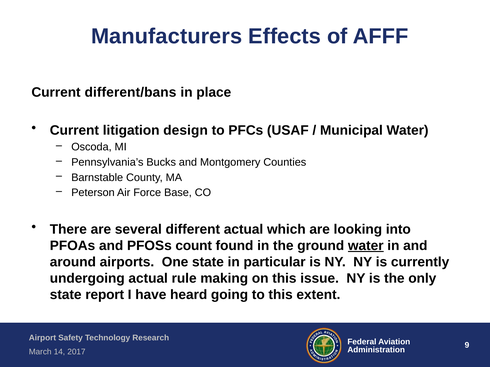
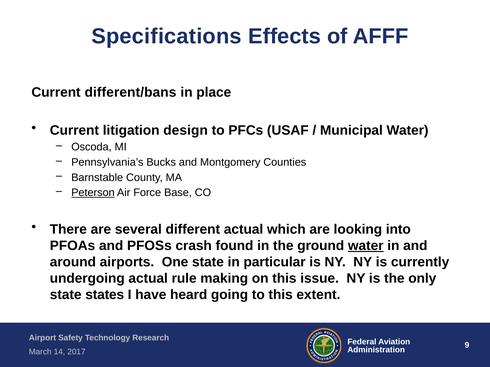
Manufacturers: Manufacturers -> Specifications (167, 36)
Peterson underline: none -> present (93, 193)
count: count -> crash (194, 246)
report: report -> states (105, 295)
